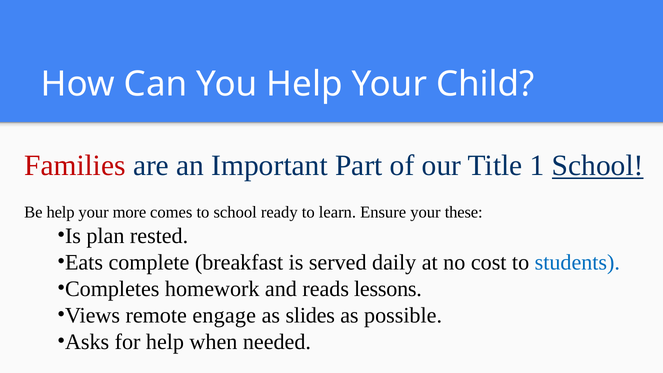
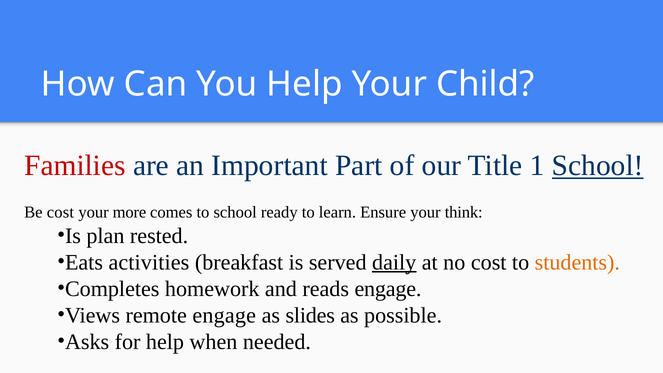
Be help: help -> cost (60, 212)
these: these -> think (464, 212)
complete: complete -> activities (149, 262)
daily underline: none -> present (394, 262)
students colour: blue -> orange (577, 262)
reads lessons: lessons -> engage (388, 289)
